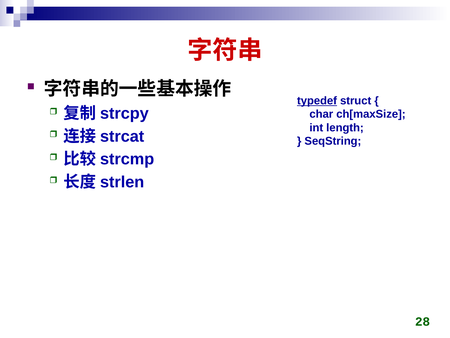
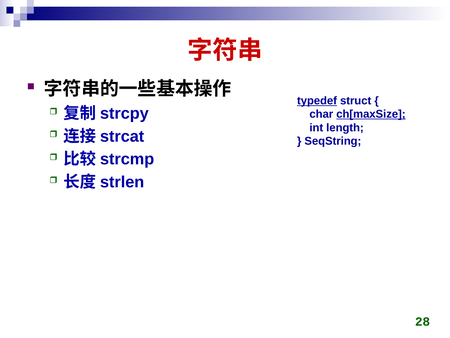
ch[maxSize underline: none -> present (371, 114)
